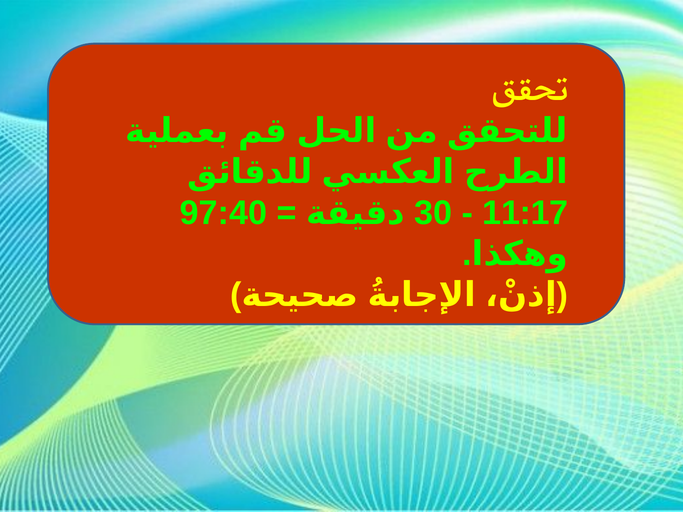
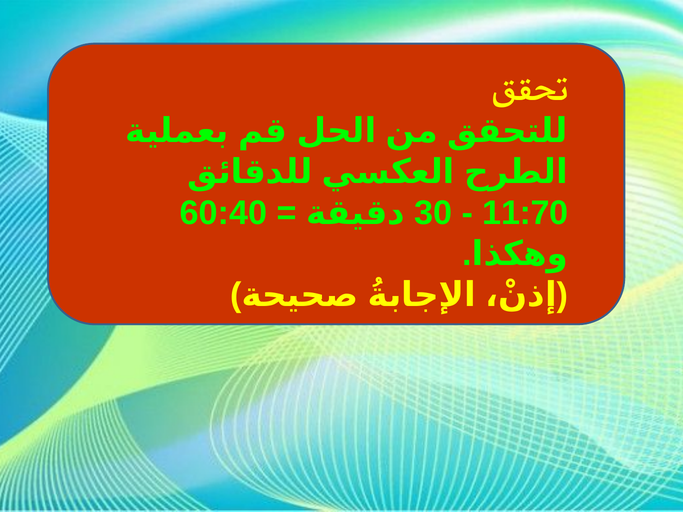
97:40: 97:40 -> 60:40 (223, 213)
11:17: 11:17 -> 11:70 (525, 213)
